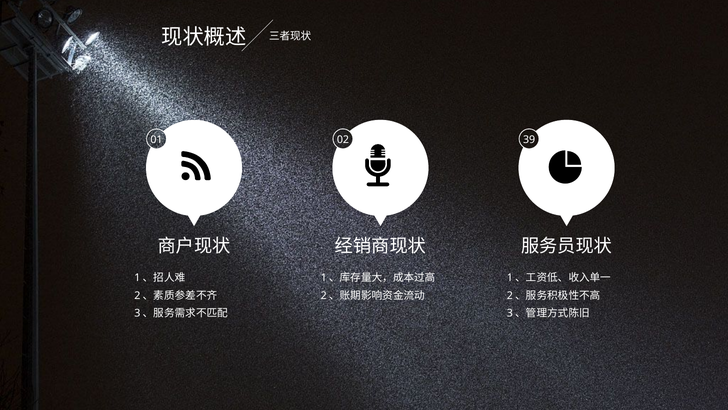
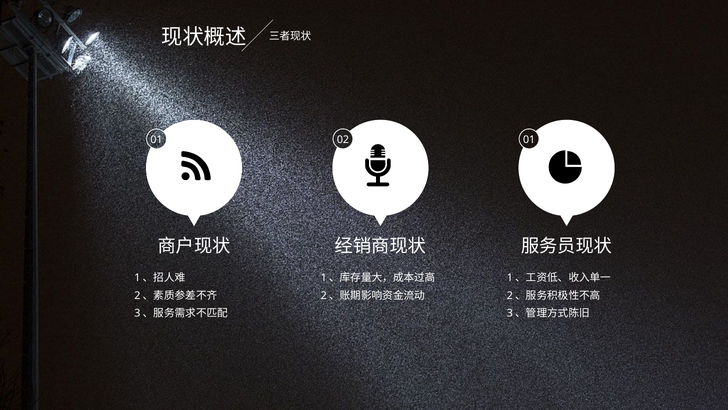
39: 39 -> 01 (529, 139)
